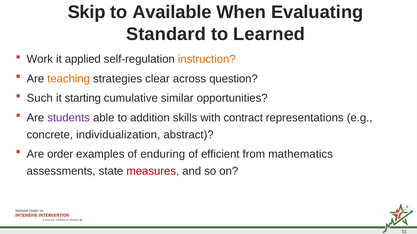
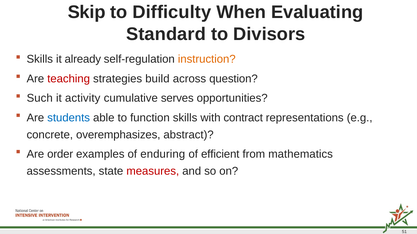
Available: Available -> Difficulty (172, 12)
Learned: Learned -> Divisors (269, 34)
Work: Work -> Skills (40, 59)
applied: applied -> already (83, 59)
teaching colour: orange -> red (69, 79)
clear: clear -> build (157, 79)
starting: starting -> activity (83, 98)
similar: similar -> serves (177, 98)
students colour: purple -> blue (69, 118)
addition: addition -> function (150, 118)
individualization: individualization -> overemphasizes (118, 135)
